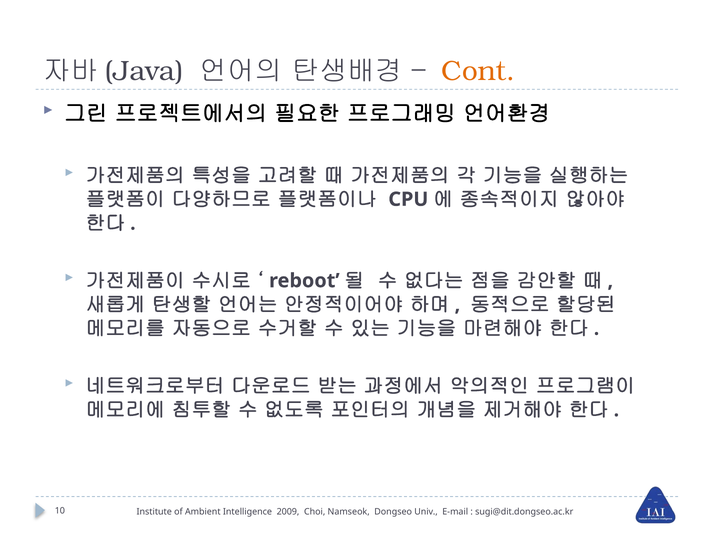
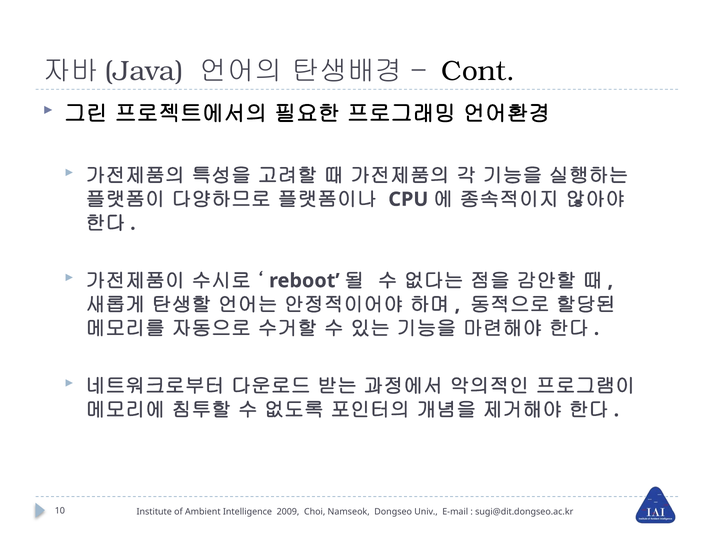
Cont colour: orange -> black (478, 71)
